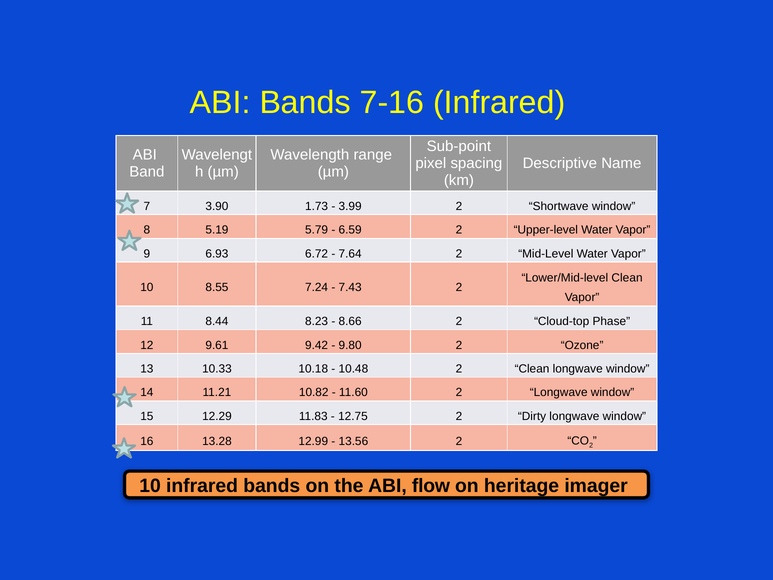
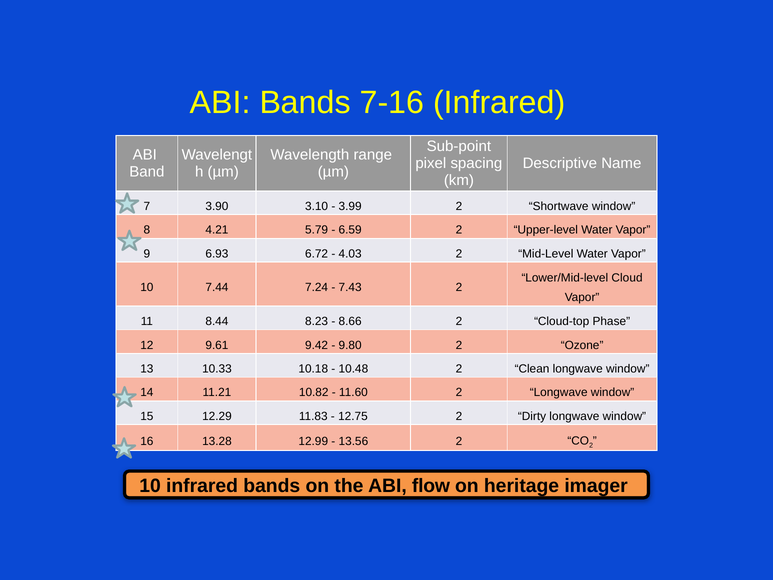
1.73: 1.73 -> 3.10 (317, 206)
5.19: 5.19 -> 4.21 (217, 230)
7.64: 7.64 -> 4.03 (350, 254)
Lower/Mid-level Clean: Clean -> Cloud (627, 278)
8.55: 8.55 -> 7.44 (217, 287)
